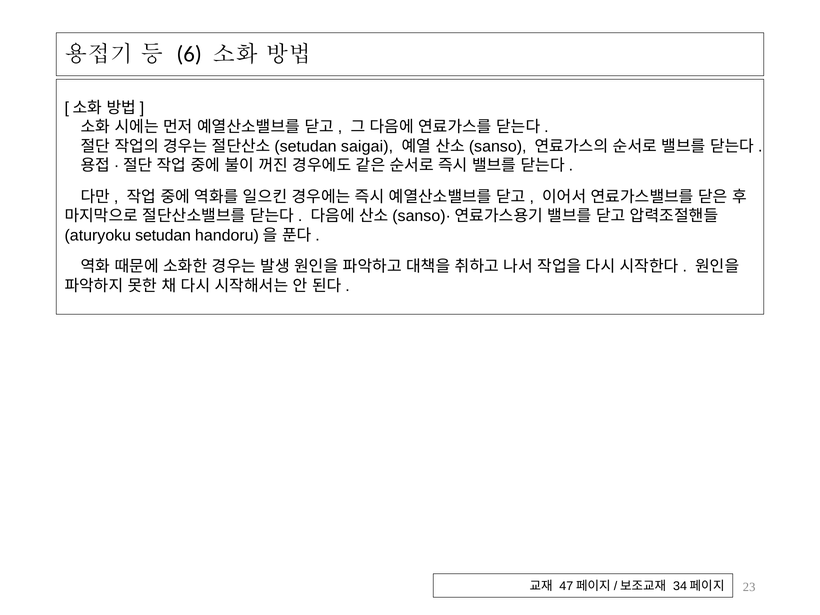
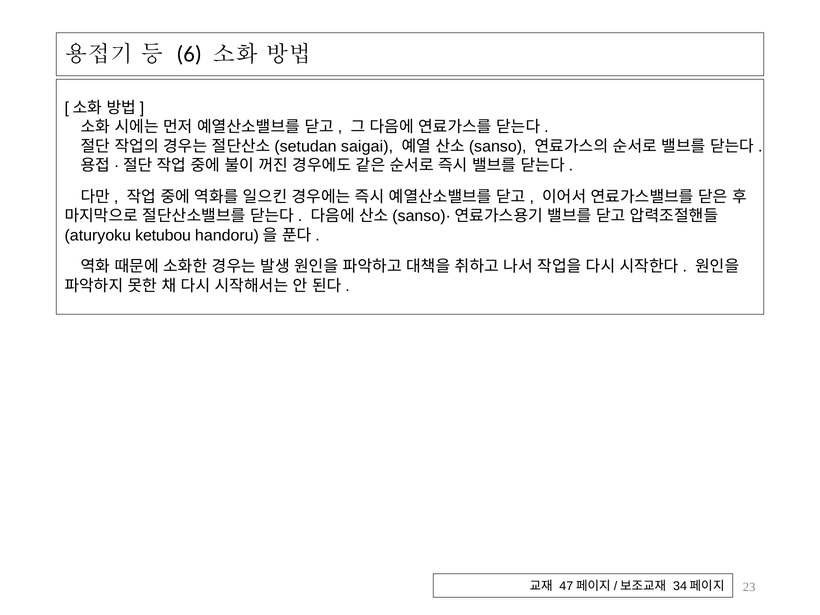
setudan: setudan -> ketubou (163, 235)
